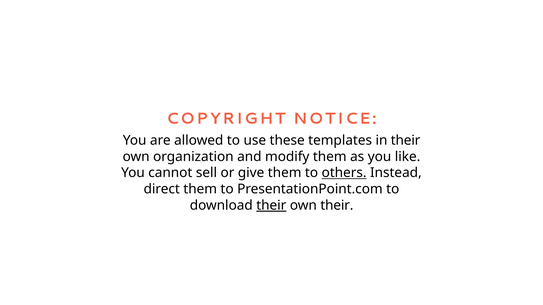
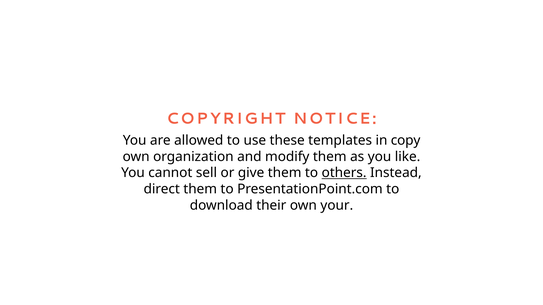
in their: their -> copy (406, 141)
their underline: present -> none (271, 206)
own their: their -> your (337, 206)
